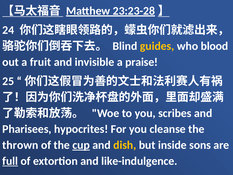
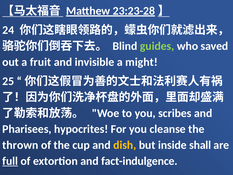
guides colour: yellow -> light green (157, 46)
blood: blood -> saved (214, 46)
praise: praise -> might (141, 62)
cup underline: present -> none (81, 145)
sons: sons -> shall (200, 145)
like-indulgence: like-indulgence -> fact-indulgence (139, 161)
